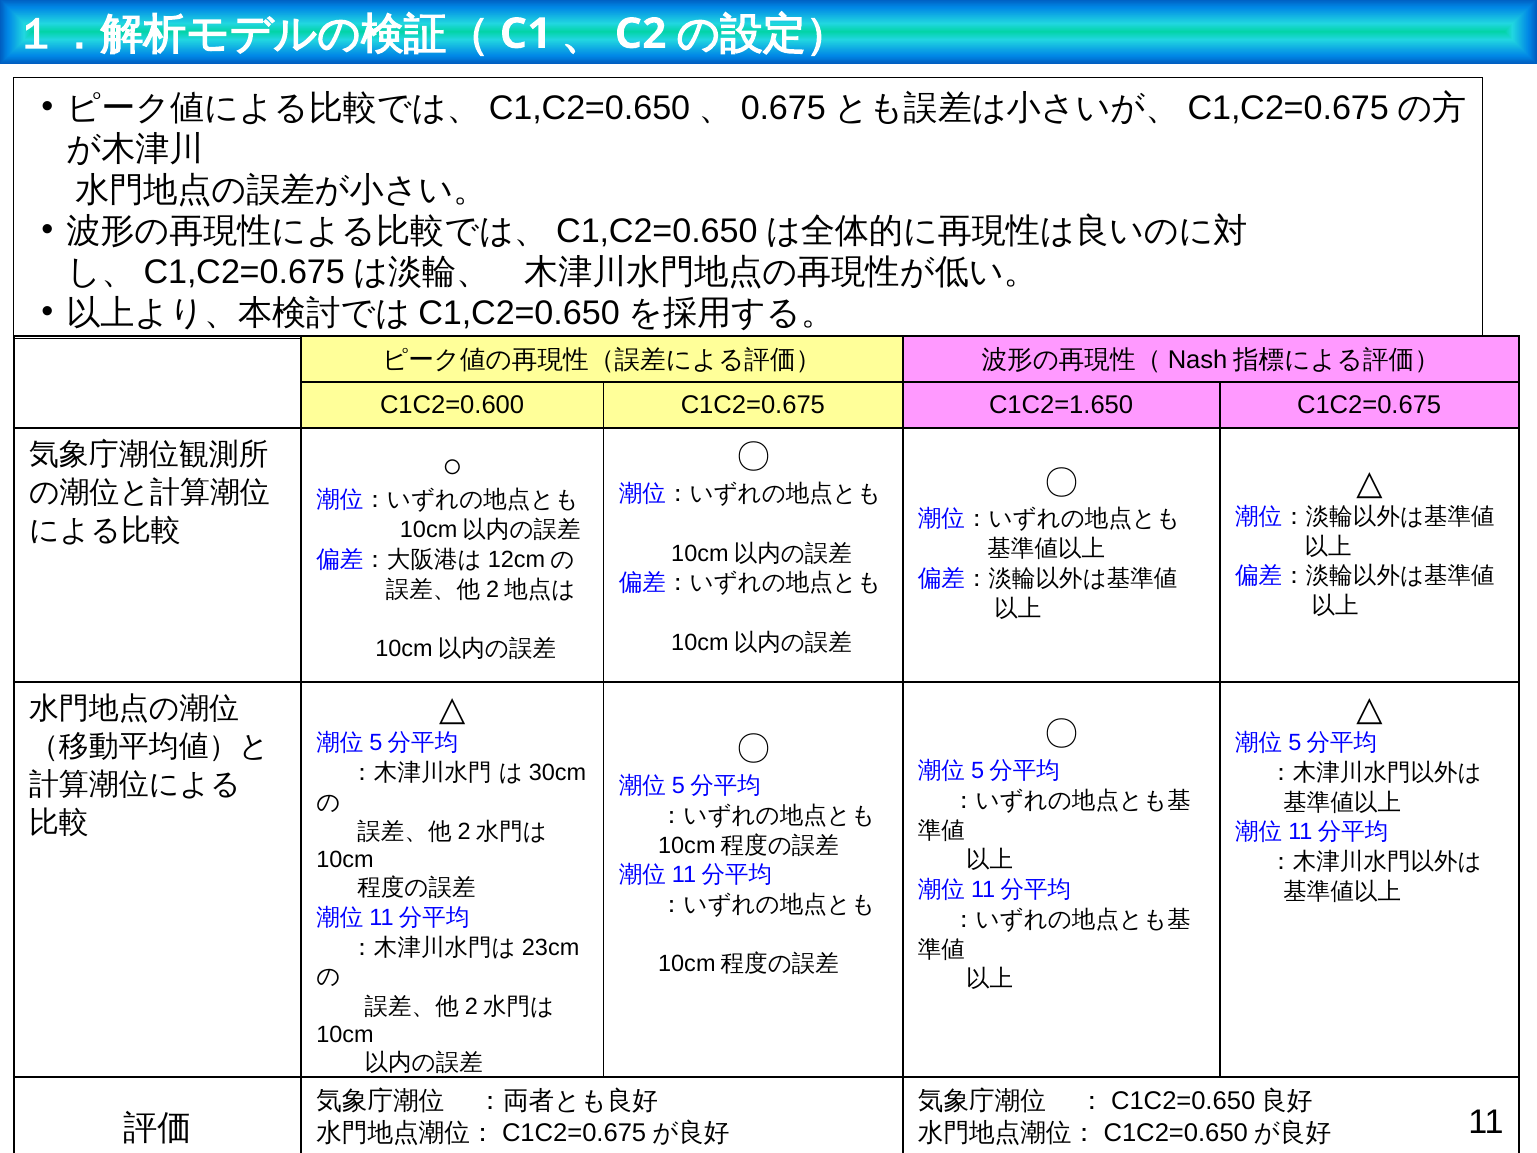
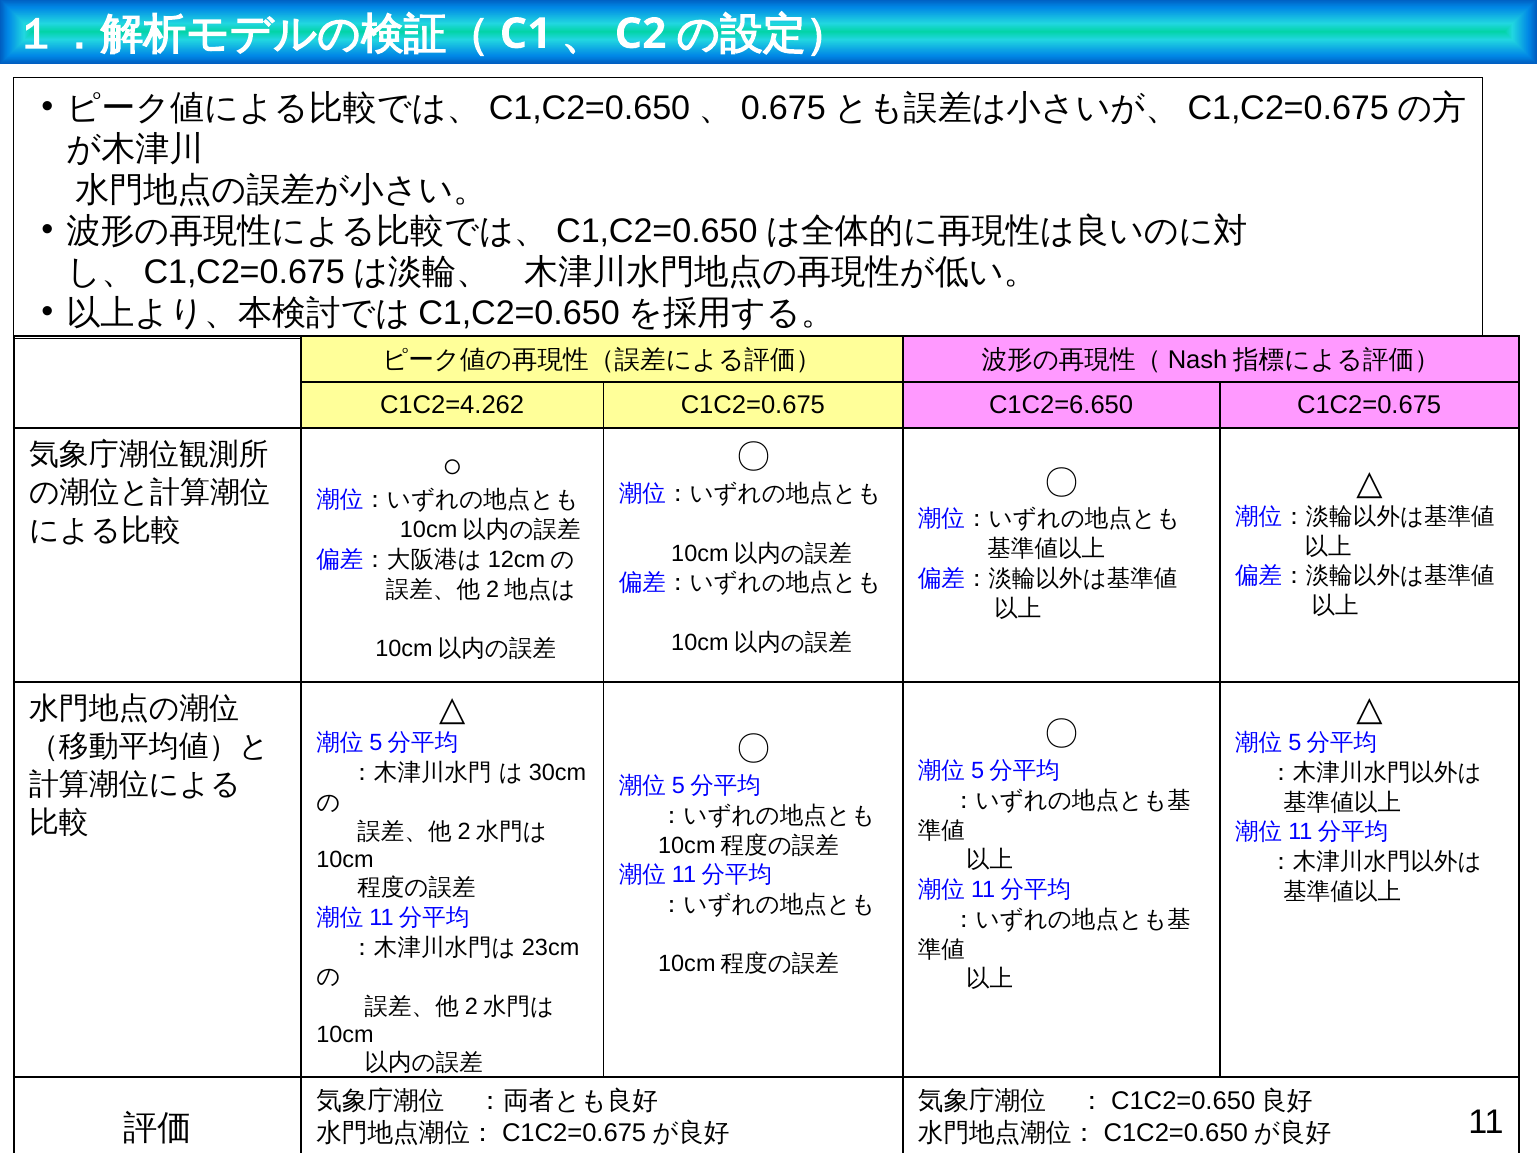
C1C2=0.600: C1C2=0.600 -> C1C2=4.262 (452, 405)
C1C2=1.650: C1C2=1.650 -> C1C2=6.650 (1061, 405)
